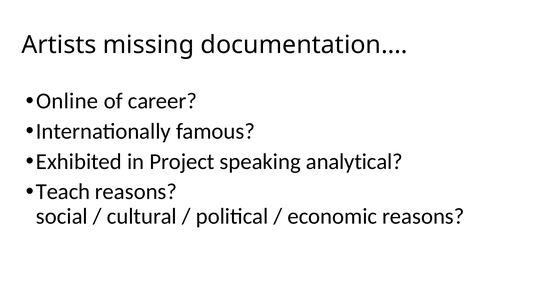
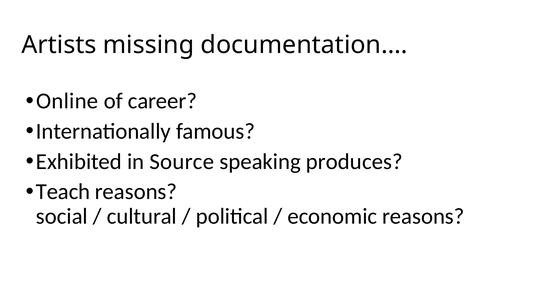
Project: Project -> Source (182, 162)
analytical: analytical -> produces (354, 162)
